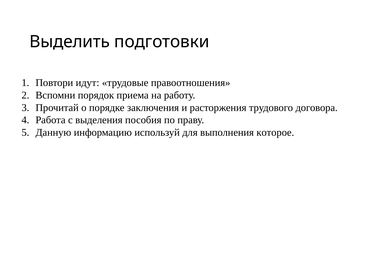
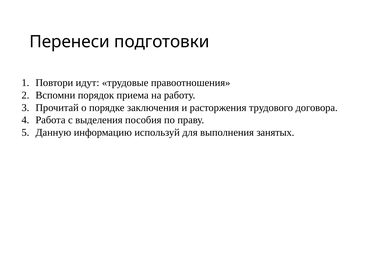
Выделить: Выделить -> Перенеси (70, 42)
которое: которое -> занятых (275, 133)
